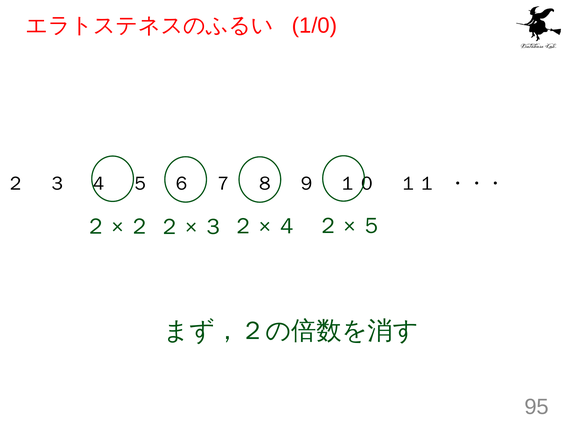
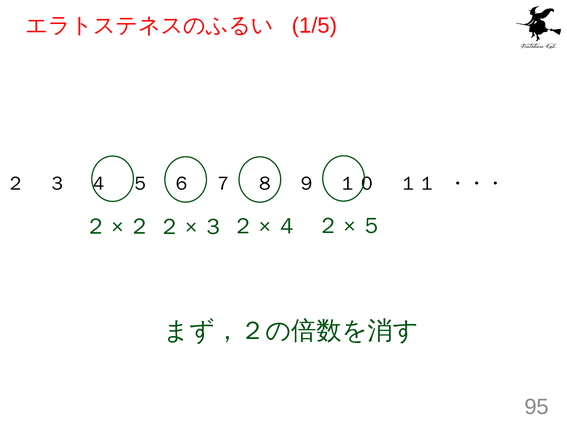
1/0: 1/0 -> 1/5 (315, 25)
